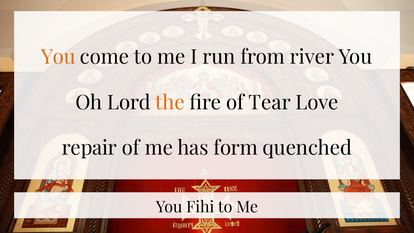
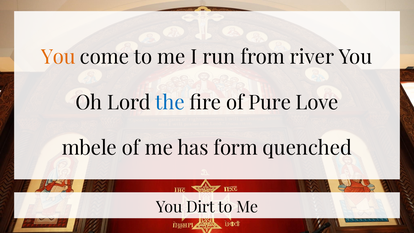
the colour: orange -> blue (170, 103)
Tear: Tear -> Pure (270, 103)
repair: repair -> mbele (89, 148)
Fihi: Fihi -> Dirt (200, 207)
